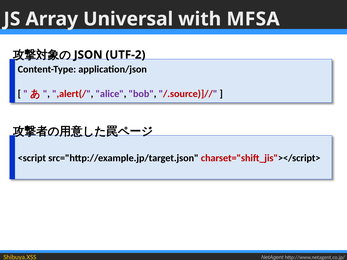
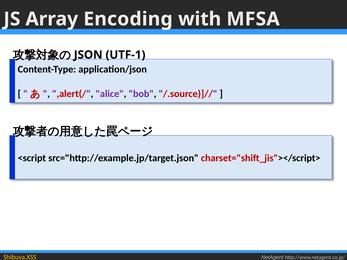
Universal: Universal -> Encoding (128, 19)
UTF-2: UTF-2 -> UTF-1 (125, 55)
